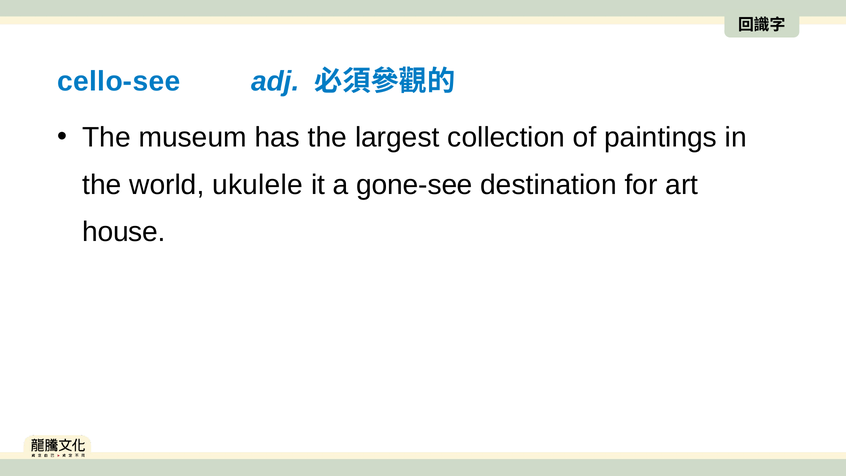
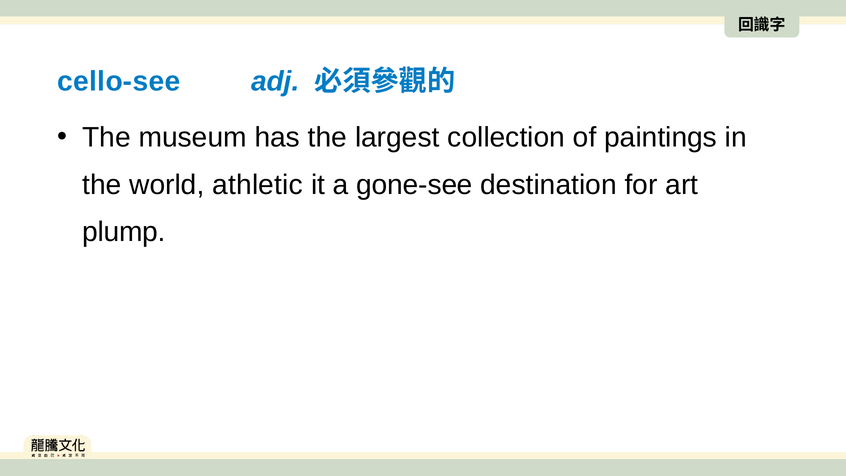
ukulele: ukulele -> athletic (258, 185)
house: house -> plump (124, 232)
